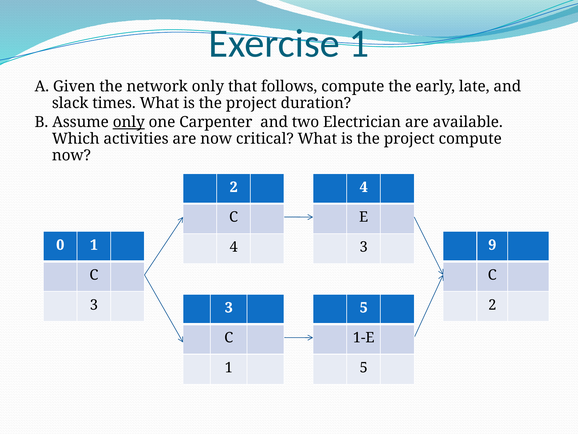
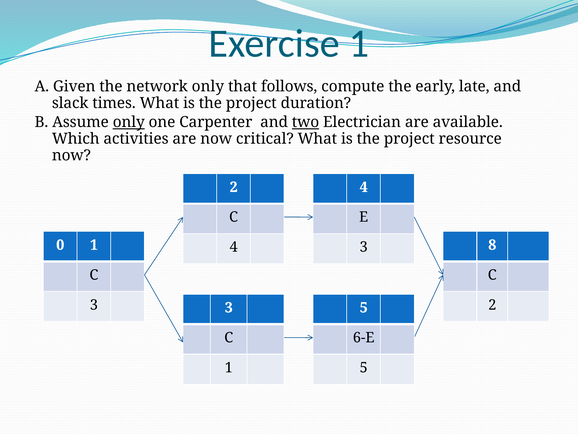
two underline: none -> present (306, 122)
project compute: compute -> resource (470, 139)
9: 9 -> 8 (492, 245)
1-E: 1-E -> 6-E (364, 337)
